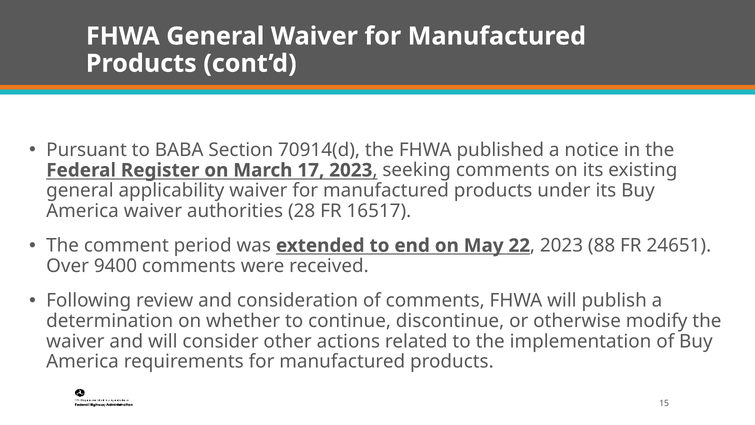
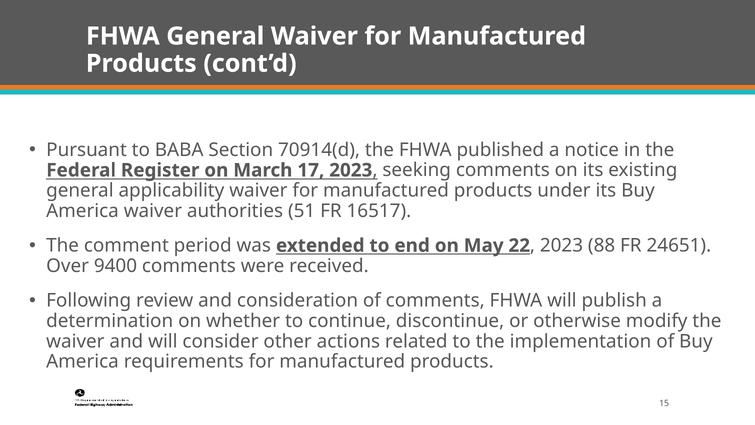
28: 28 -> 51 (302, 211)
